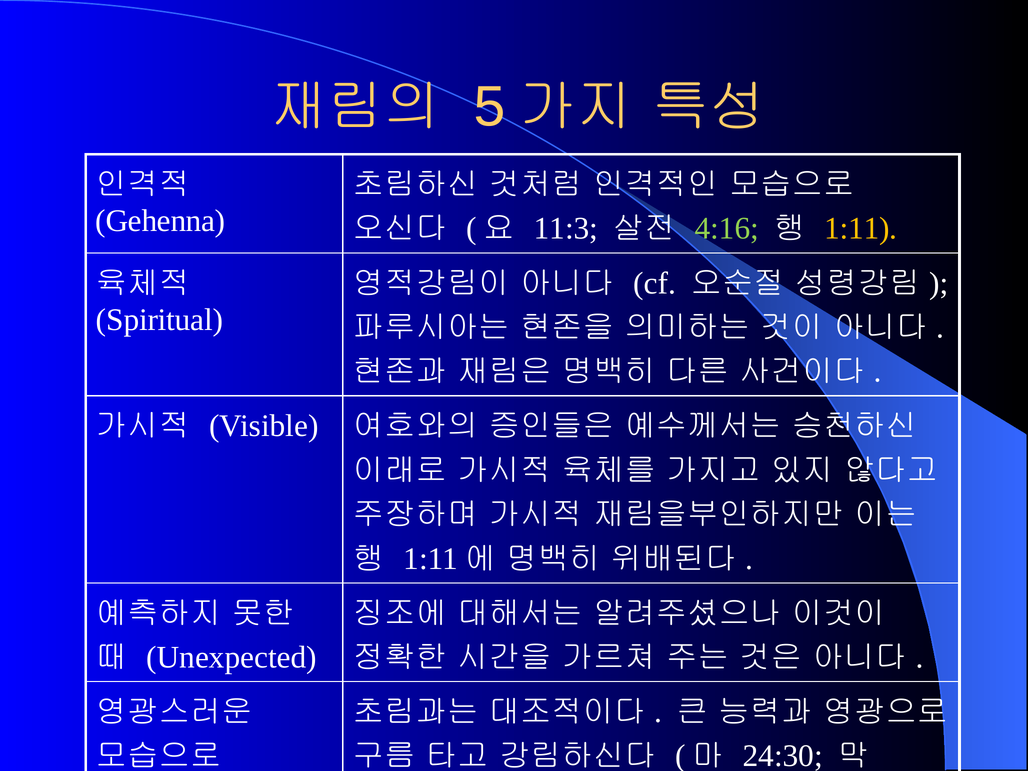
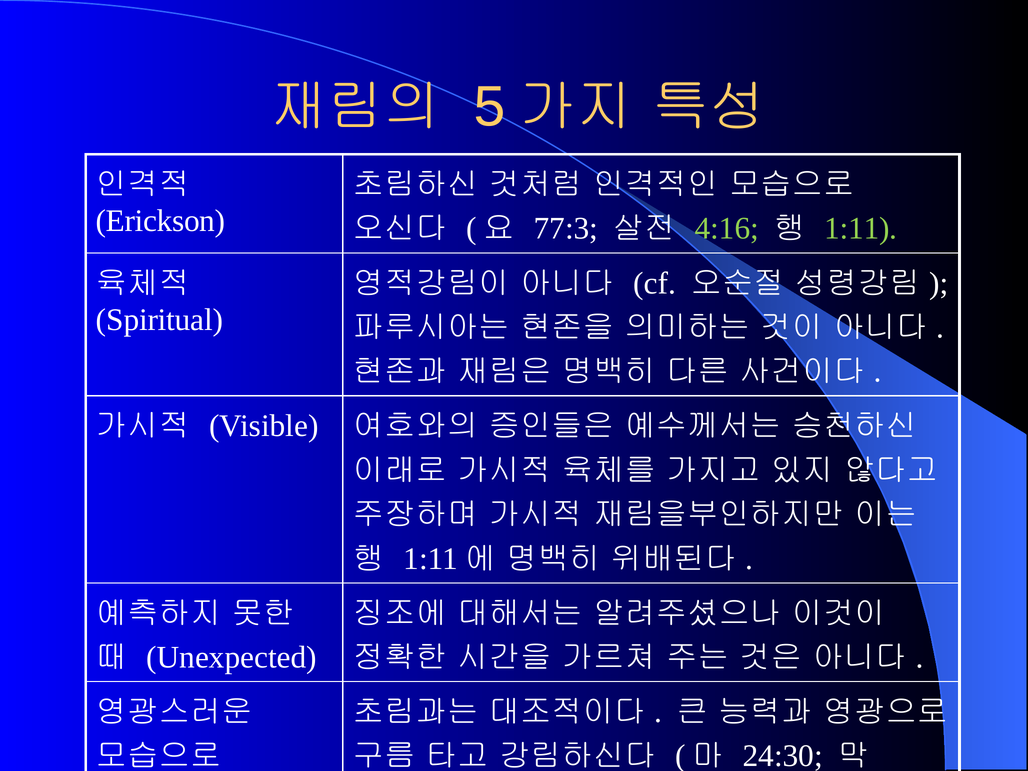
Gehenna: Gehenna -> Erickson (160, 221)
11:3: 11:3 -> 77:3 (566, 229)
1:11 colour: yellow -> light green (861, 229)
